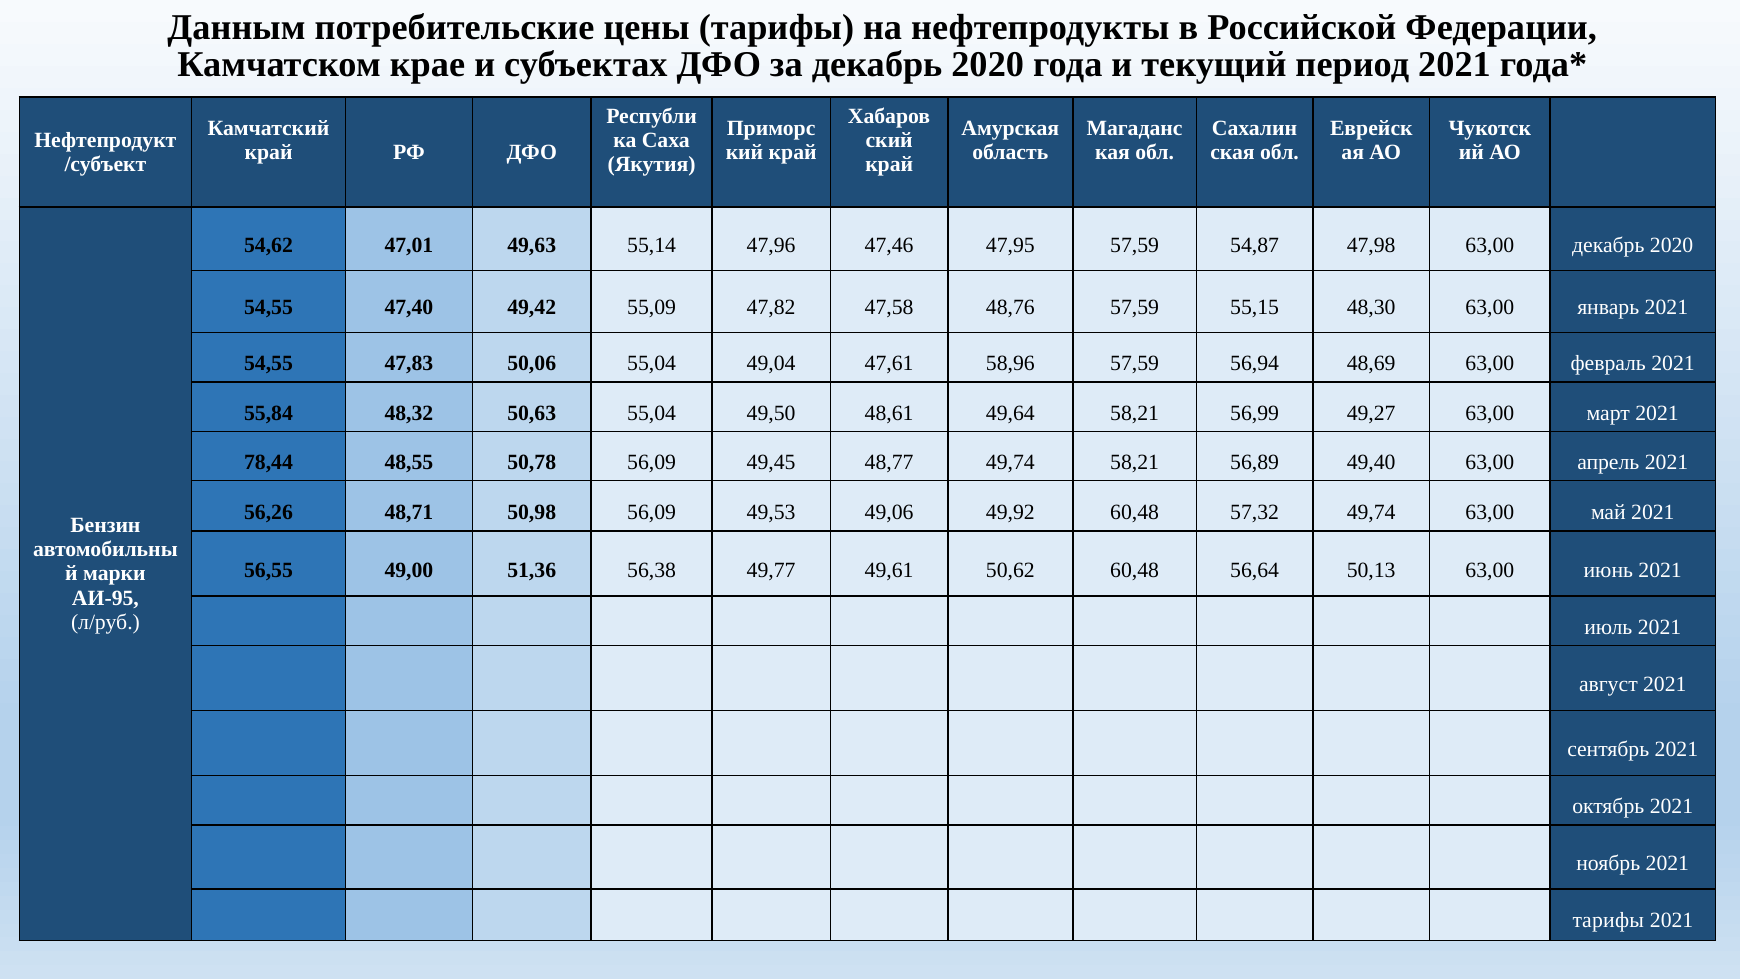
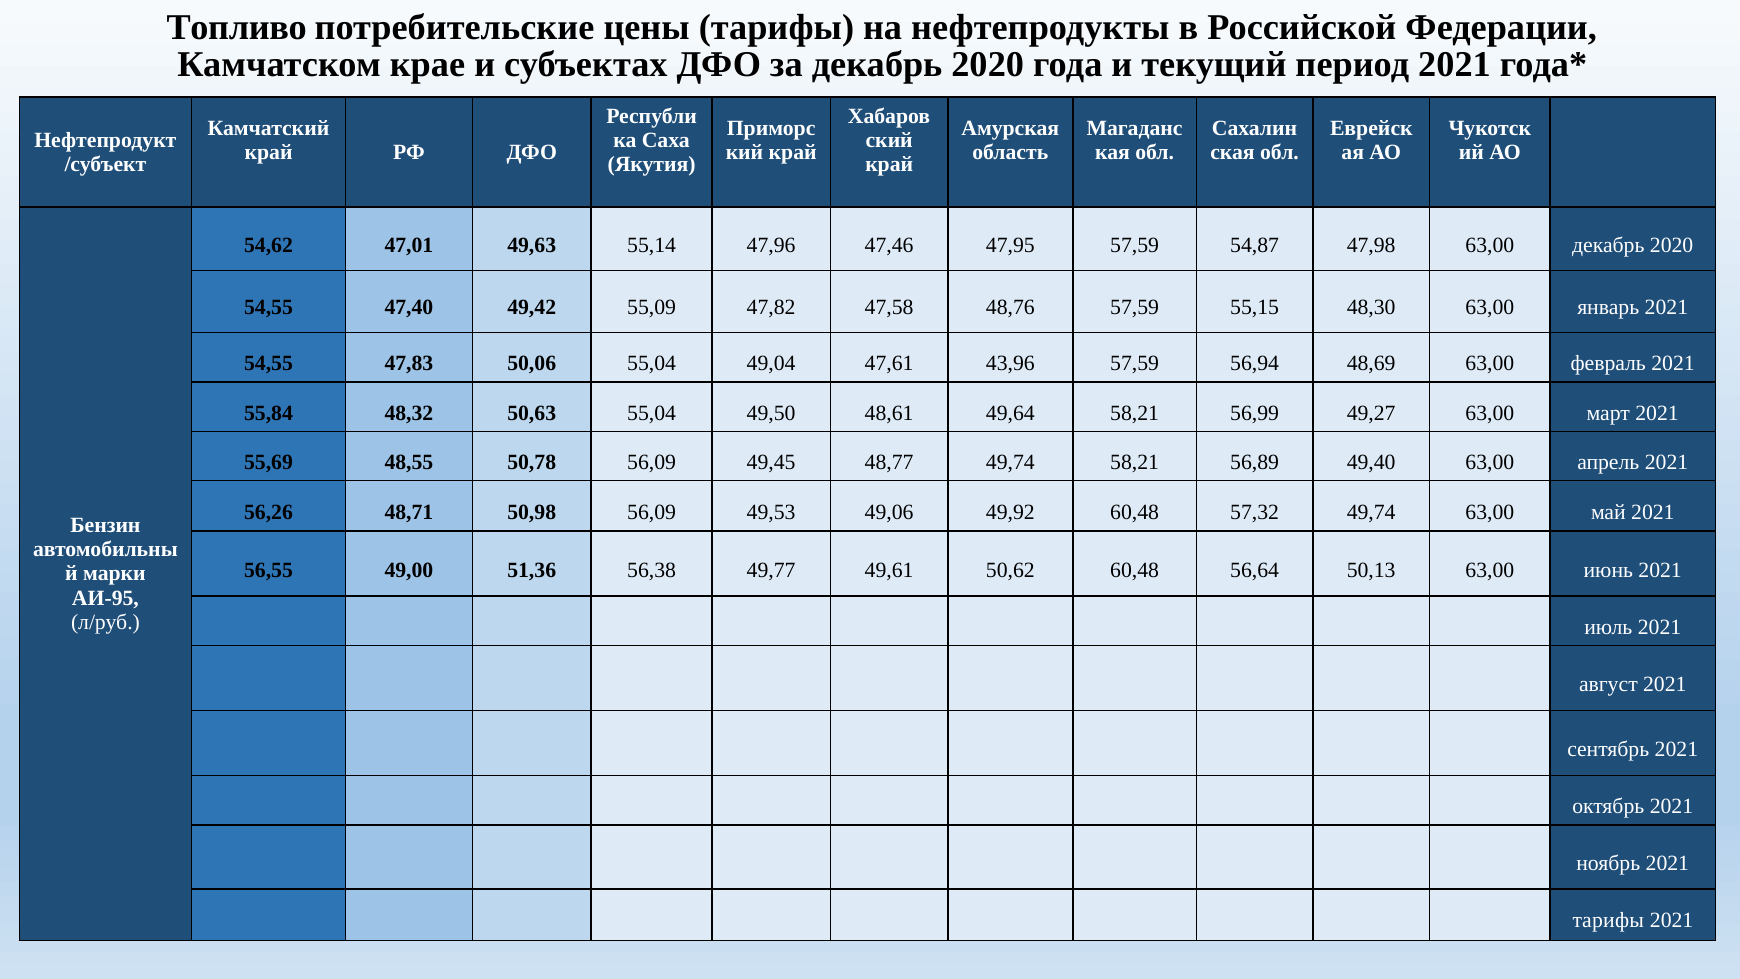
Данным: Данным -> Топливо (237, 28)
58,96: 58,96 -> 43,96 (1010, 363)
78,44: 78,44 -> 55,69 (269, 462)
